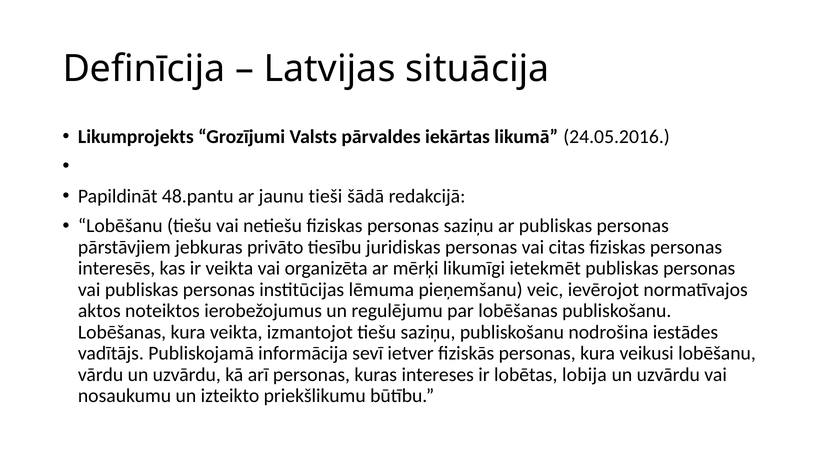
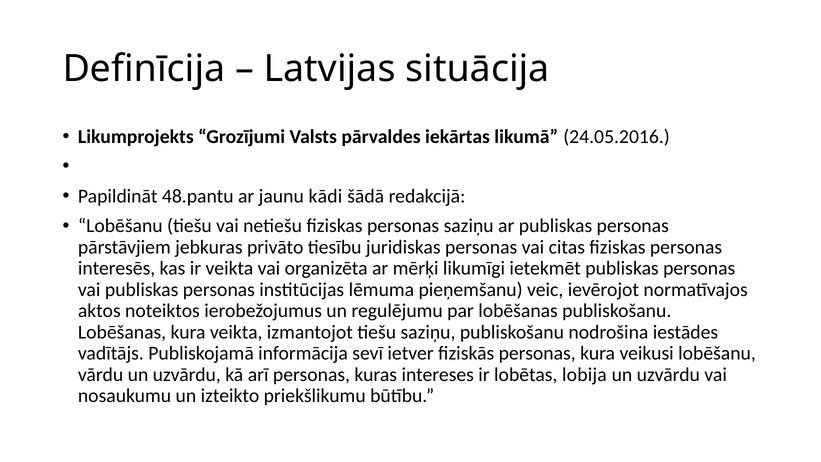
tieši: tieši -> kādi (325, 196)
